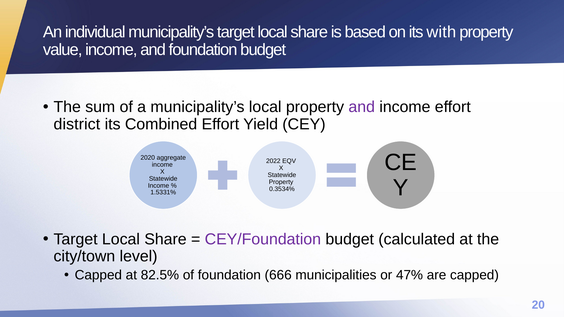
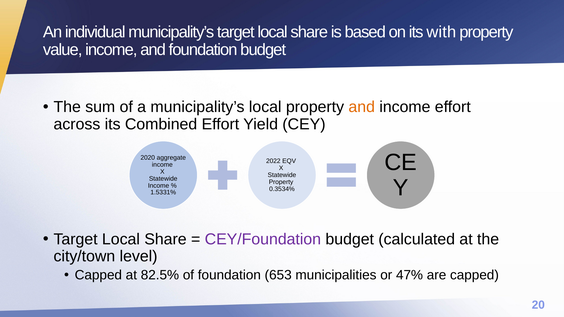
and colour: purple -> orange (362, 107)
district: district -> across (77, 124)
666: 666 -> 653 (278, 275)
